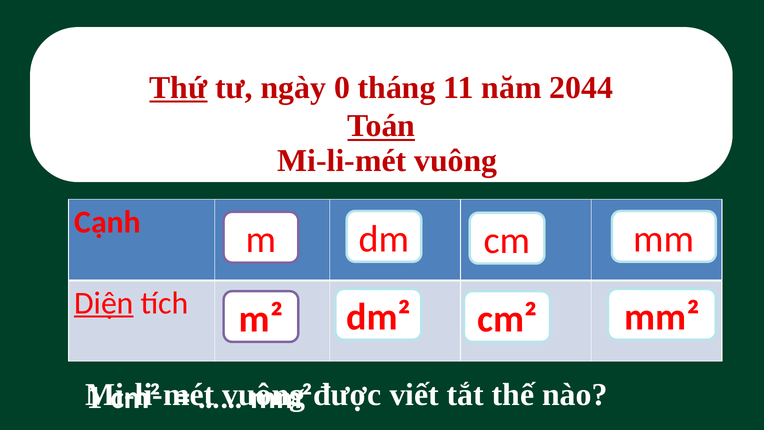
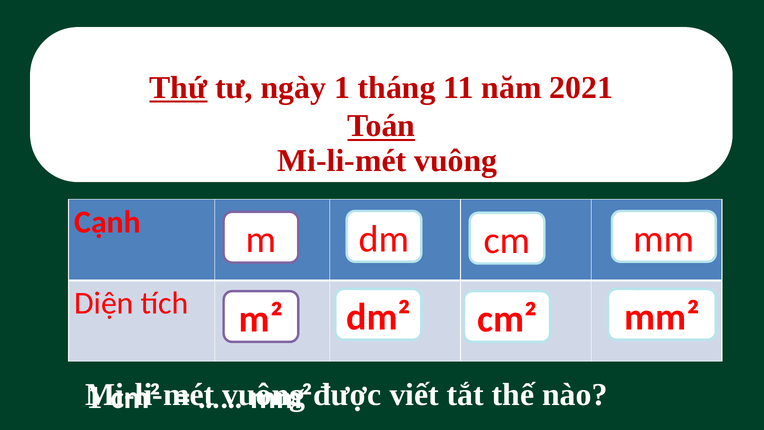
ngày 0: 0 -> 1 (342, 88)
2044: 2044 -> 2021 (581, 88)
Diện underline: present -> none (104, 303)
